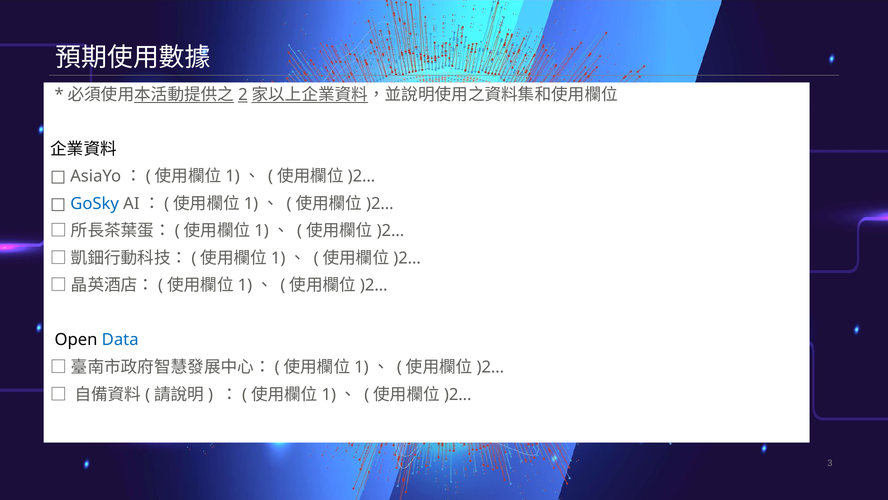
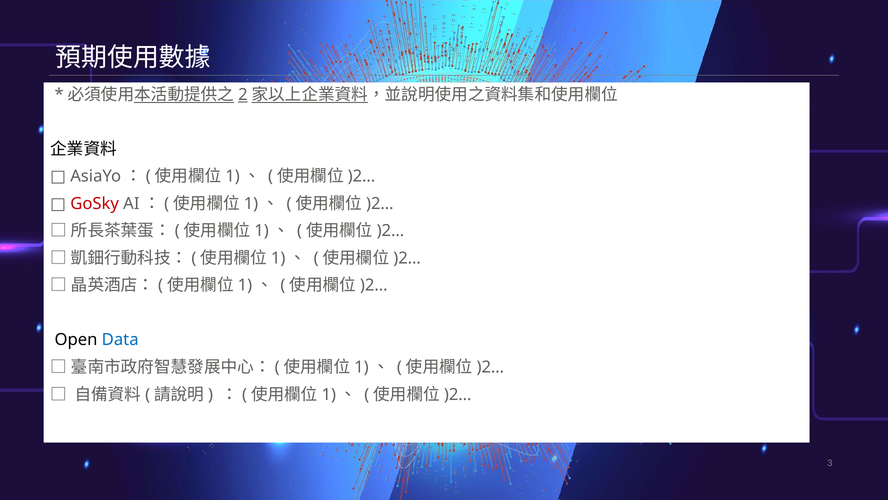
GoSky colour: blue -> red (95, 203)
